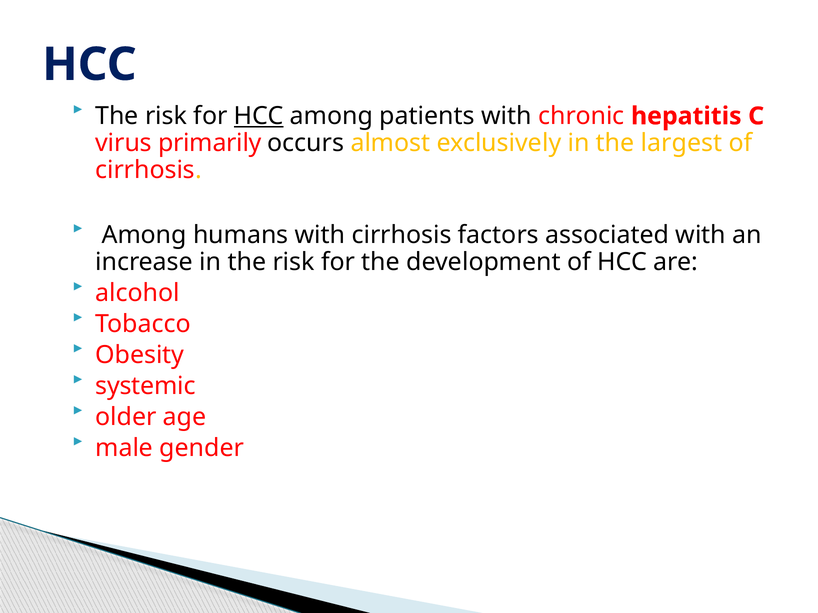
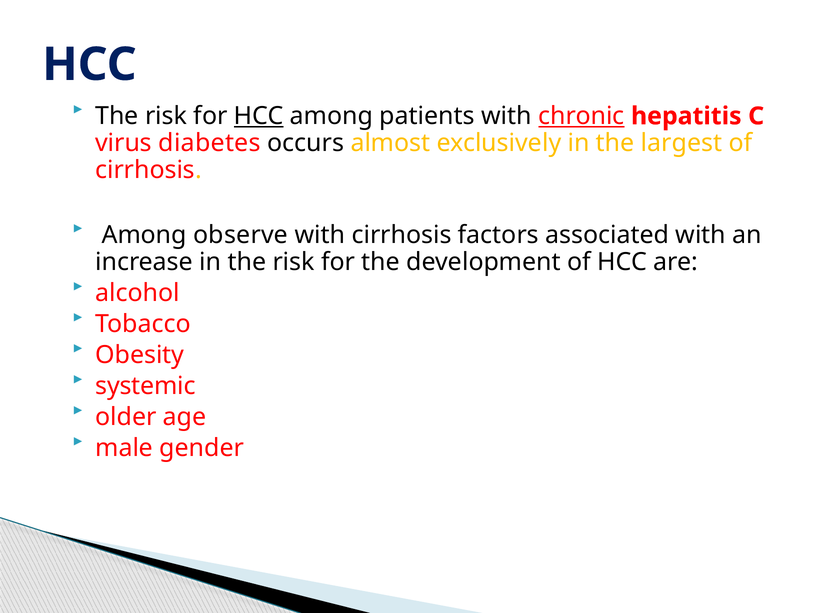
chronic underline: none -> present (581, 116)
primarily: primarily -> diabetes (210, 143)
humans: humans -> observe (241, 235)
